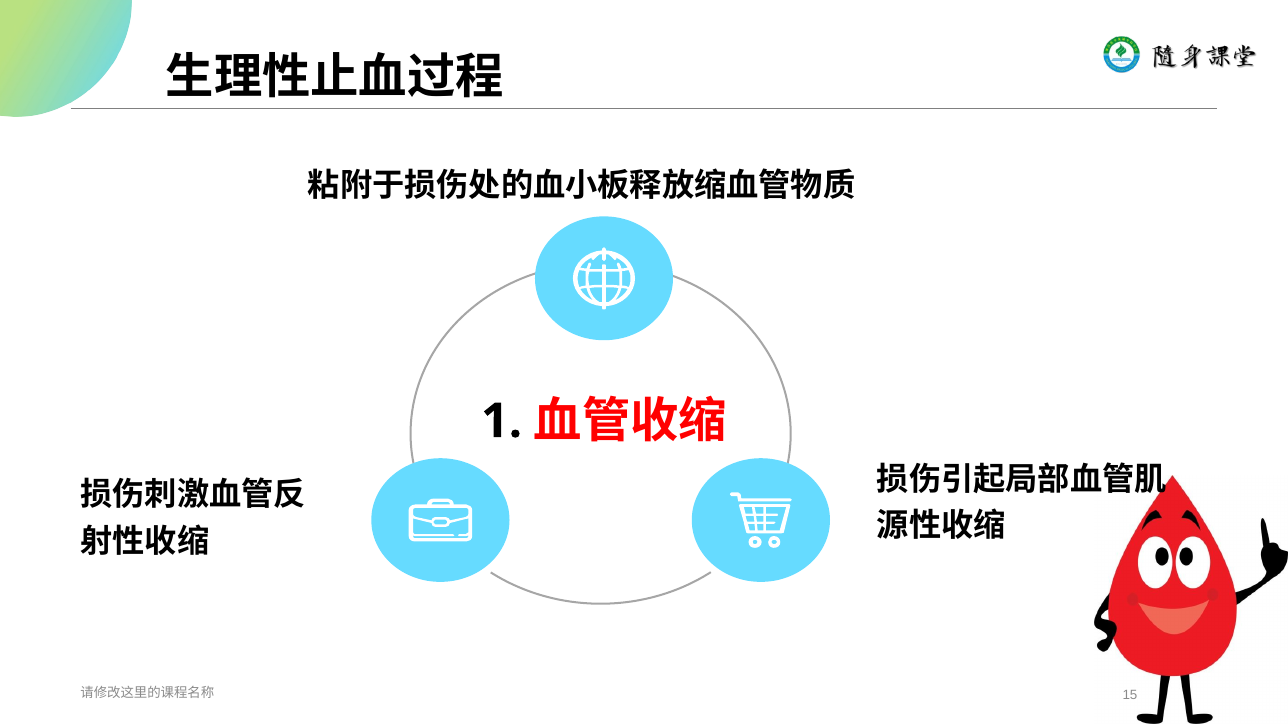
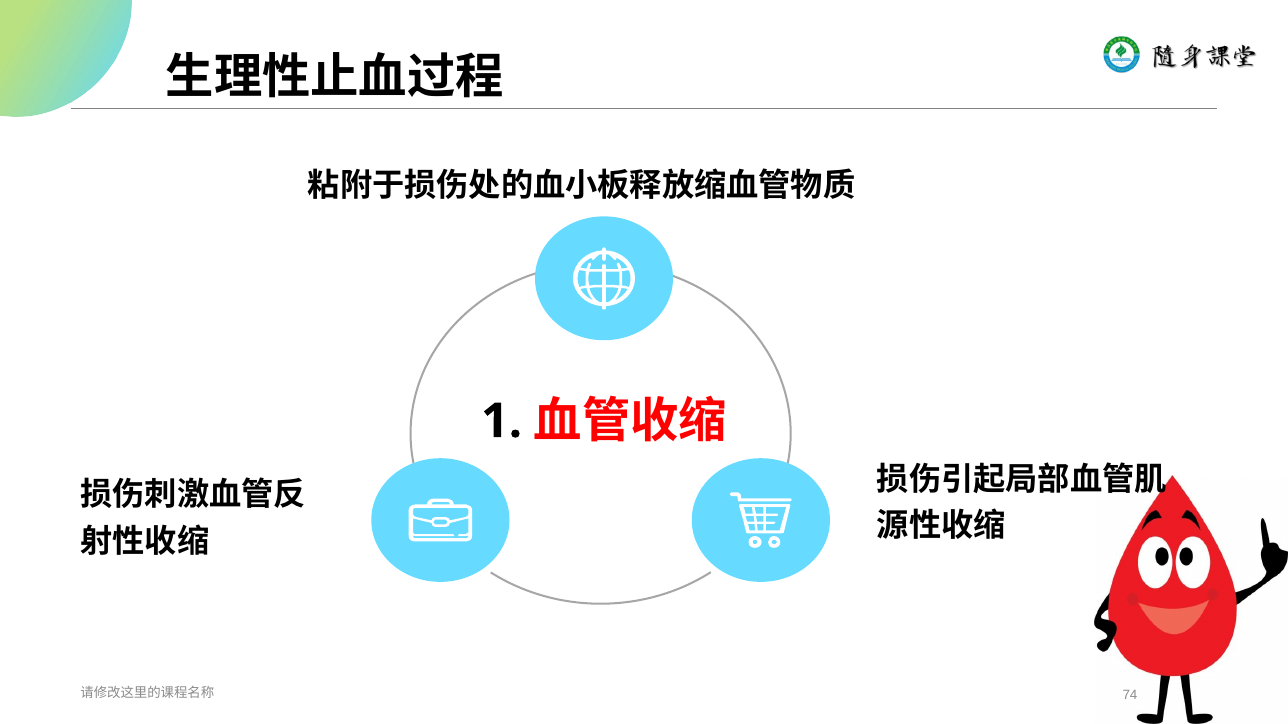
15: 15 -> 74 (1130, 695)
